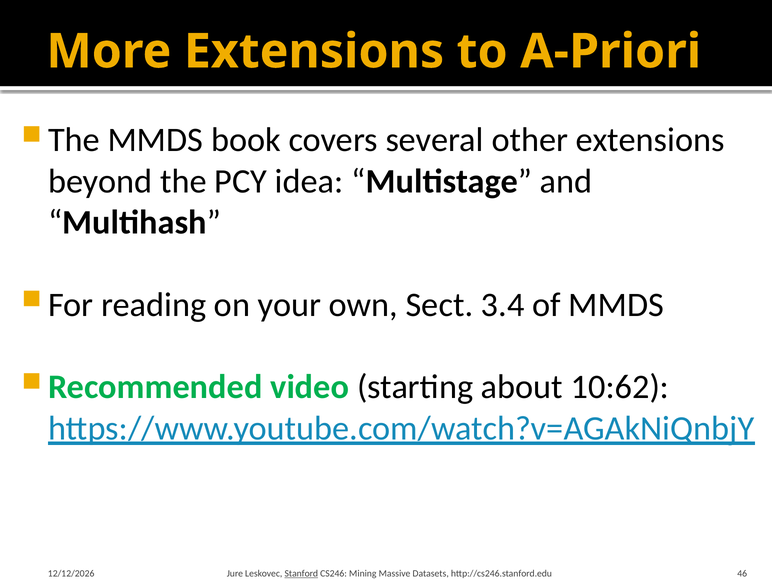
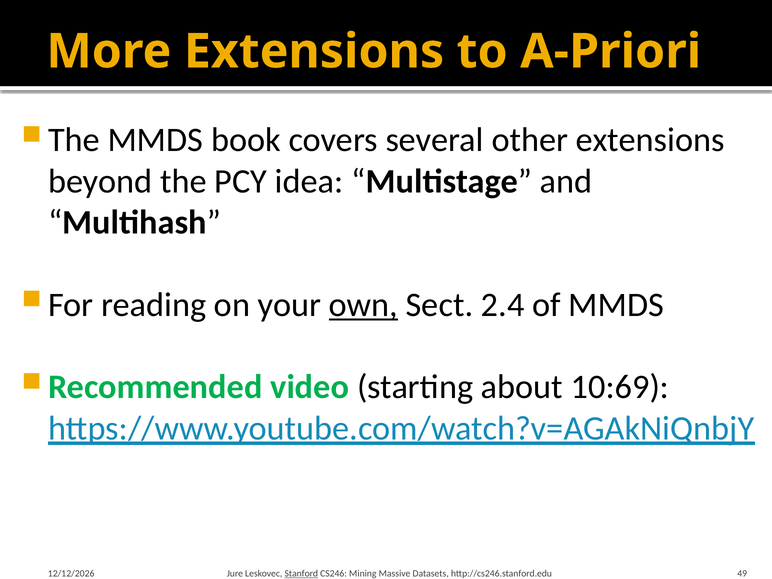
own underline: none -> present (363, 305)
3.4: 3.4 -> 2.4 (503, 305)
10:62: 10:62 -> 10:69 (620, 387)
46: 46 -> 49 (742, 574)
